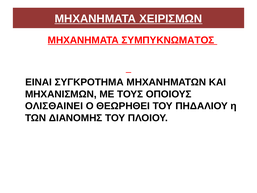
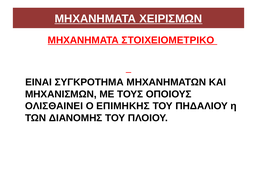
ΣΥΜΠΥΚΝΩΜΑΤΟΣ: ΣΥΜΠΥΚΝΩΜΑΤΟΣ -> ΣΤΟΙΧΕΙΟΜΕΤΡΙΚΟ (168, 40)
ΘΕΩΡΗΘΕΙ: ΘΕΩΡΗΘΕΙ -> ΕΠΙΜΗΚΗΣ (123, 106)
